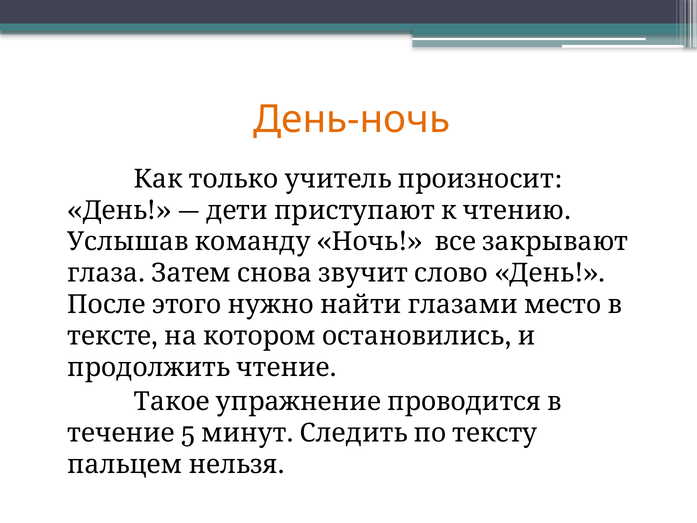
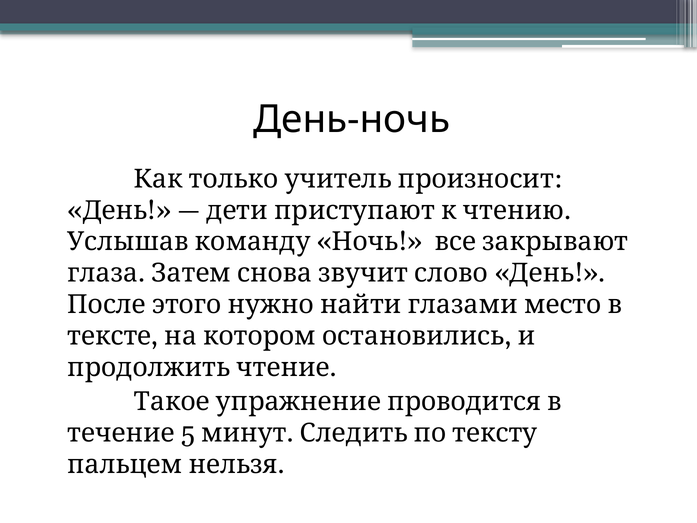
День-ночь colour: orange -> black (352, 120)
